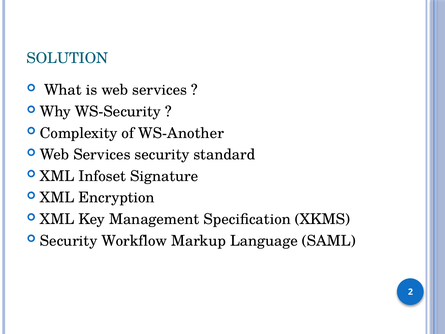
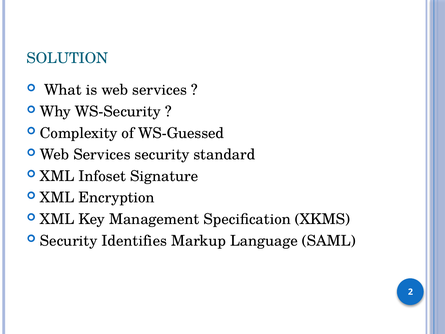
WS-Another: WS-Another -> WS-Guessed (181, 133)
Workflow: Workflow -> Identifies (134, 241)
